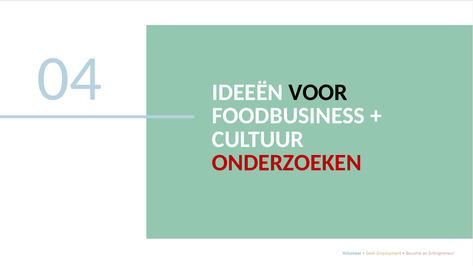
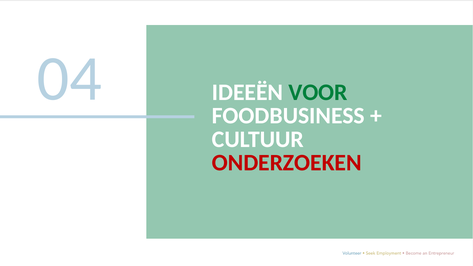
VOOR colour: black -> green (318, 92)
